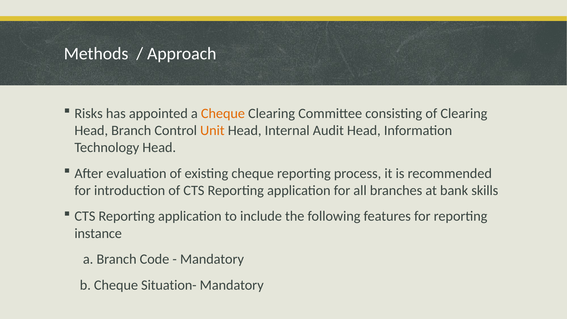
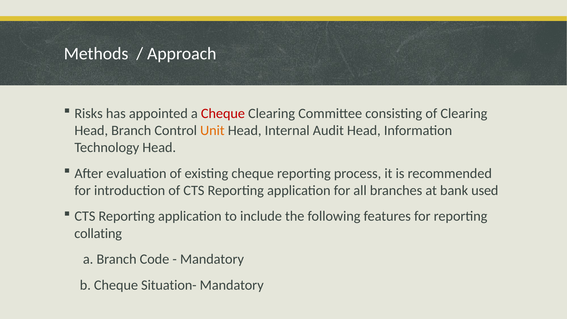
Cheque colour: orange -> red (223, 114)
skills: skills -> used (485, 190)
instance: instance -> collating (98, 233)
